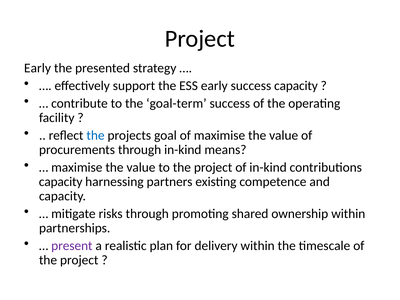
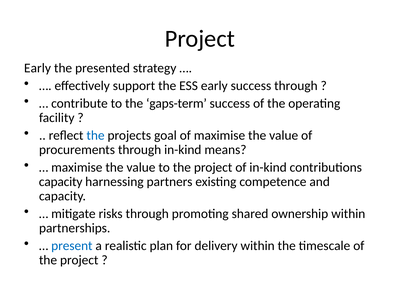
success capacity: capacity -> through (296, 86)
goal-term: goal-term -> gaps-term (176, 103)
present colour: purple -> blue (72, 246)
